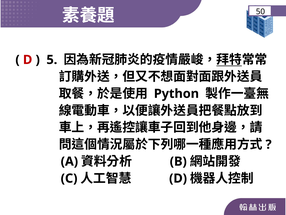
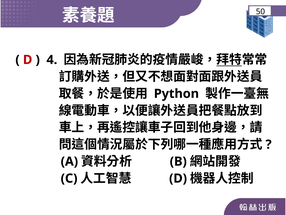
5: 5 -> 4 (52, 60)
